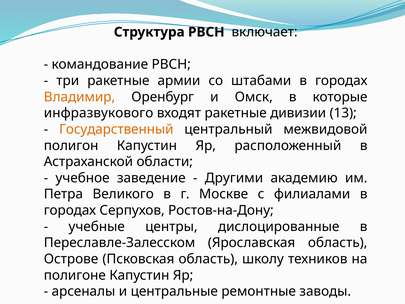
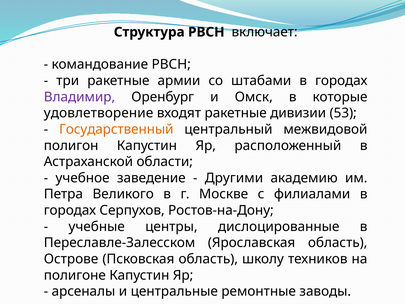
Владимир colour: orange -> purple (79, 97)
инфразвукового: инфразвукового -> удовлетворение (99, 113)
13: 13 -> 53 (343, 113)
